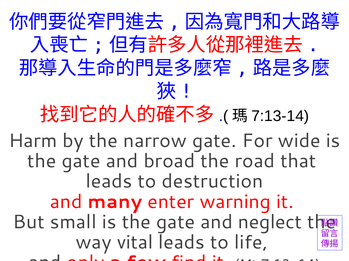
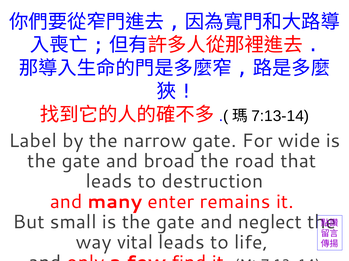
Harm: Harm -> Label (33, 141)
warning: warning -> remains (235, 202)
